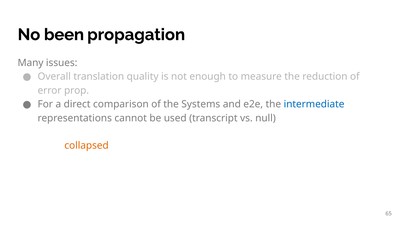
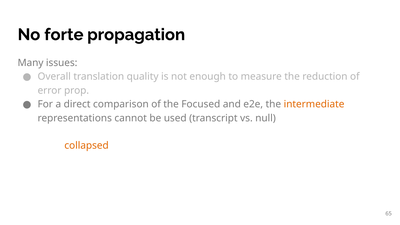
been: been -> forte (64, 35)
Systems: Systems -> Focused (201, 104)
intermediate colour: blue -> orange (314, 104)
